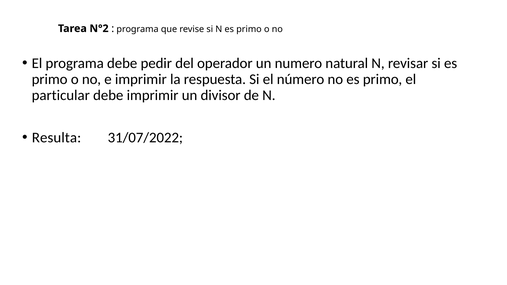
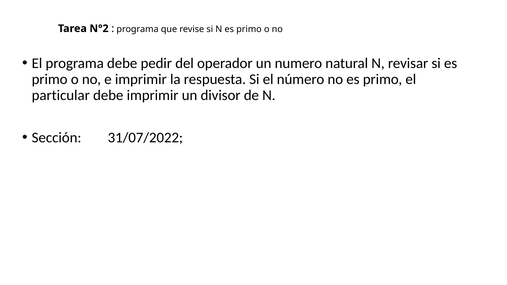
Resulta: Resulta -> Sección (57, 138)
